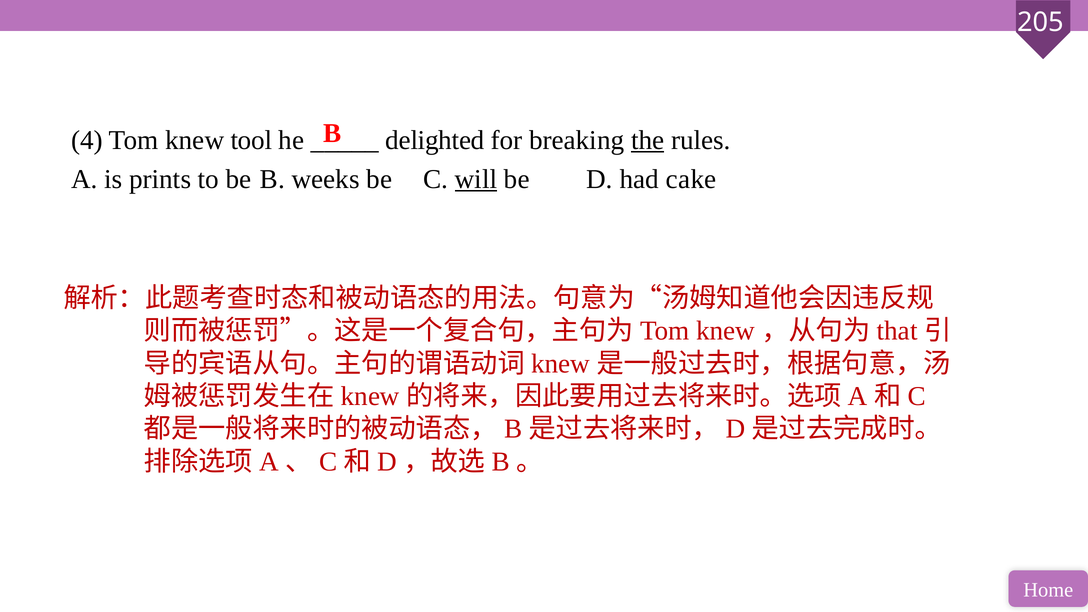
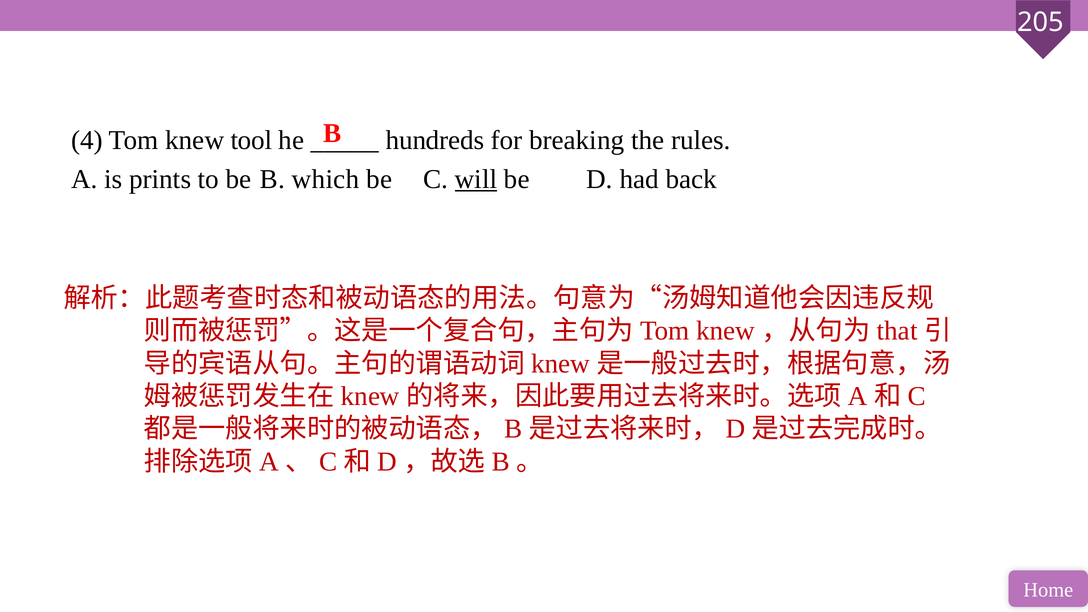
delighted: delighted -> hundreds (435, 140)
the underline: present -> none (648, 140)
weeks: weeks -> which (326, 179)
cake: cake -> back (691, 179)
